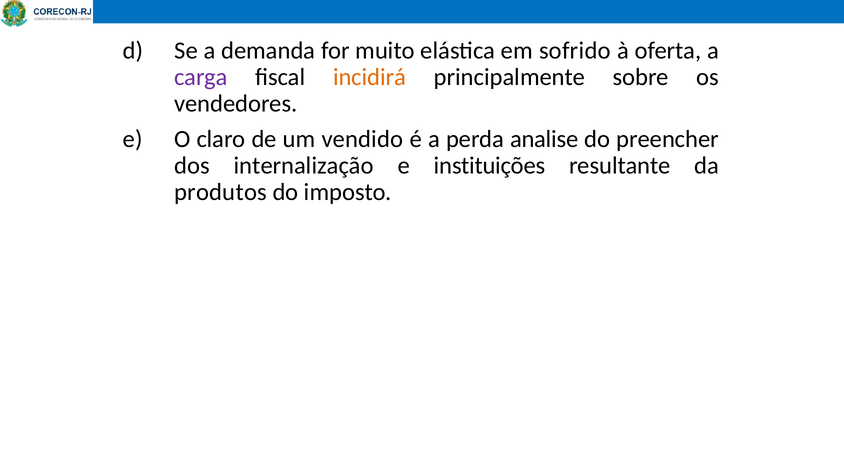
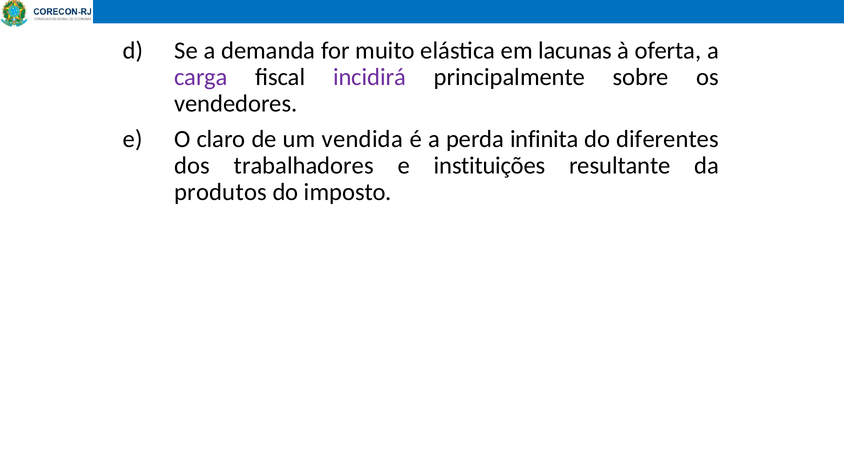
sofrido: sofrido -> lacunas (575, 50)
incidirá colour: orange -> purple (370, 77)
vendido: vendido -> vendida (362, 139)
analise: analise -> infinita (544, 139)
preencher: preencher -> diferentes (668, 139)
internalização: internalização -> trabalhadores (304, 166)
